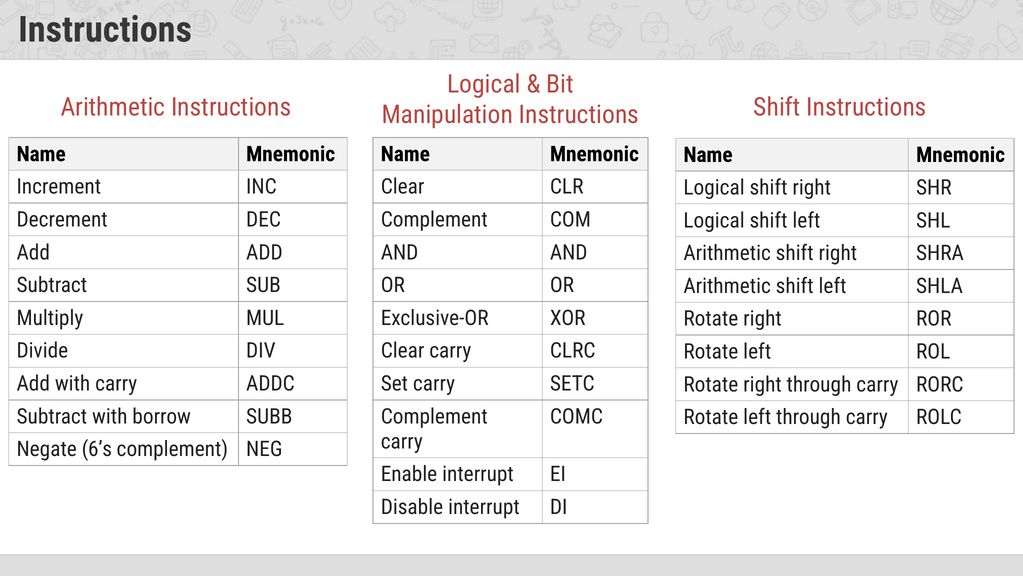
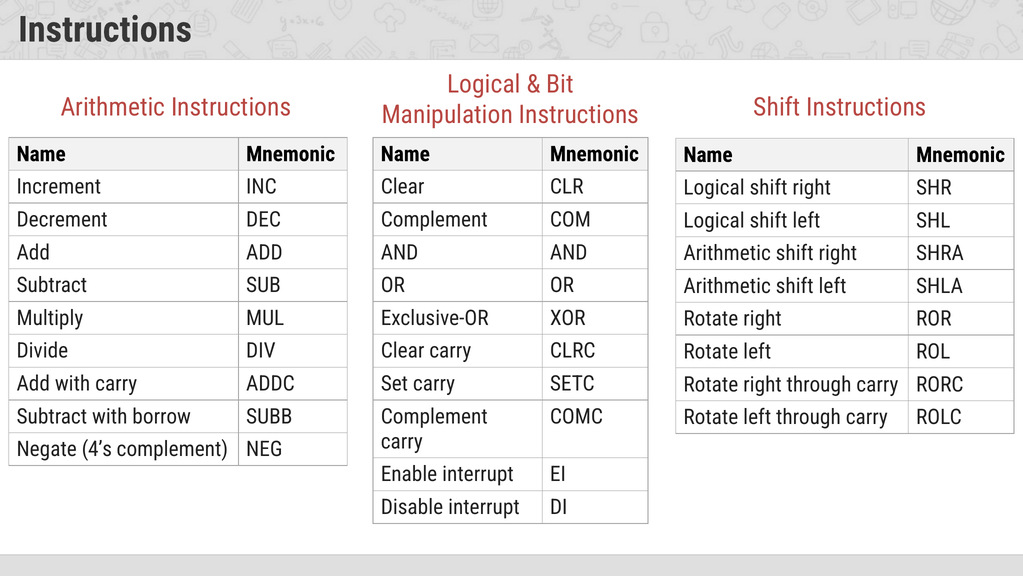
6’s: 6’s -> 4’s (97, 449)
